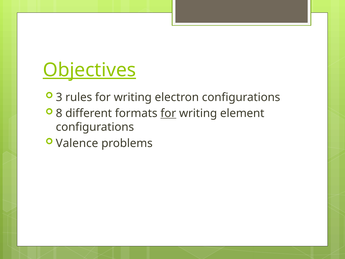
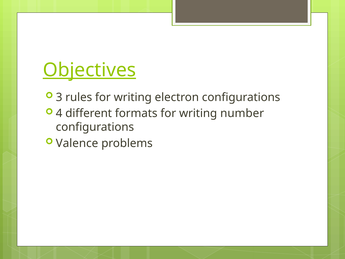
8: 8 -> 4 (59, 113)
for underline: present -> none (168, 113)
element: element -> number (242, 113)
